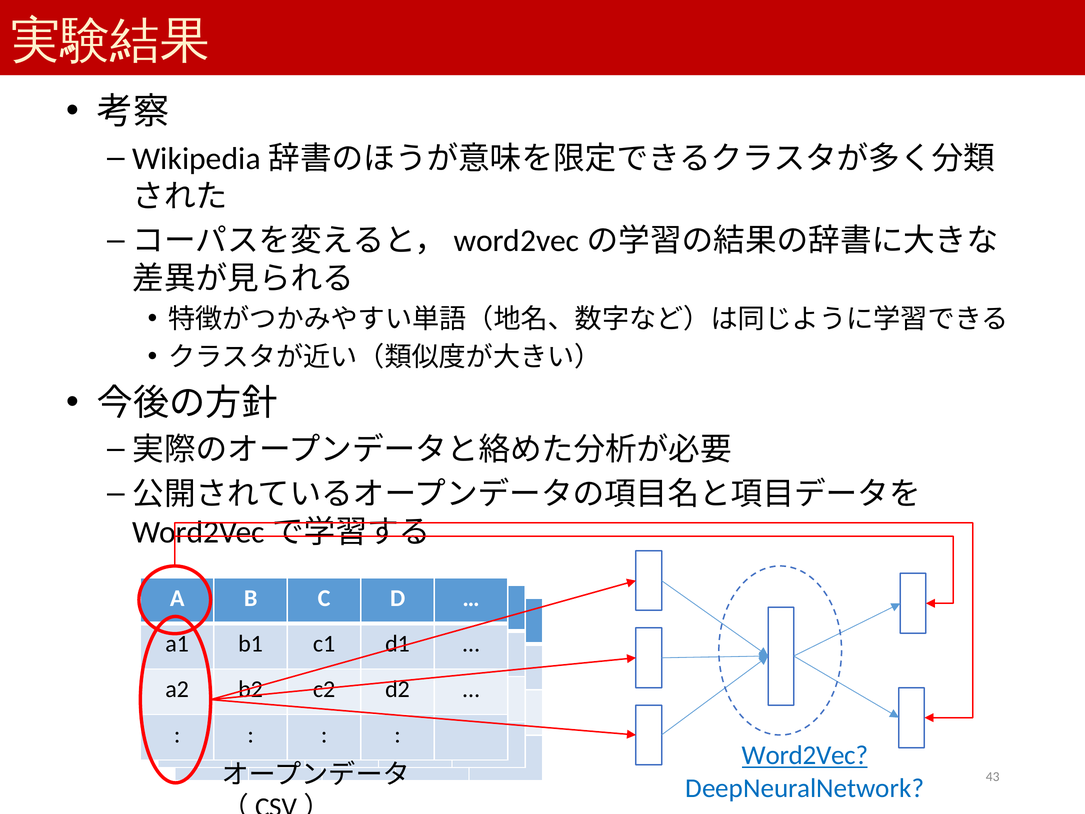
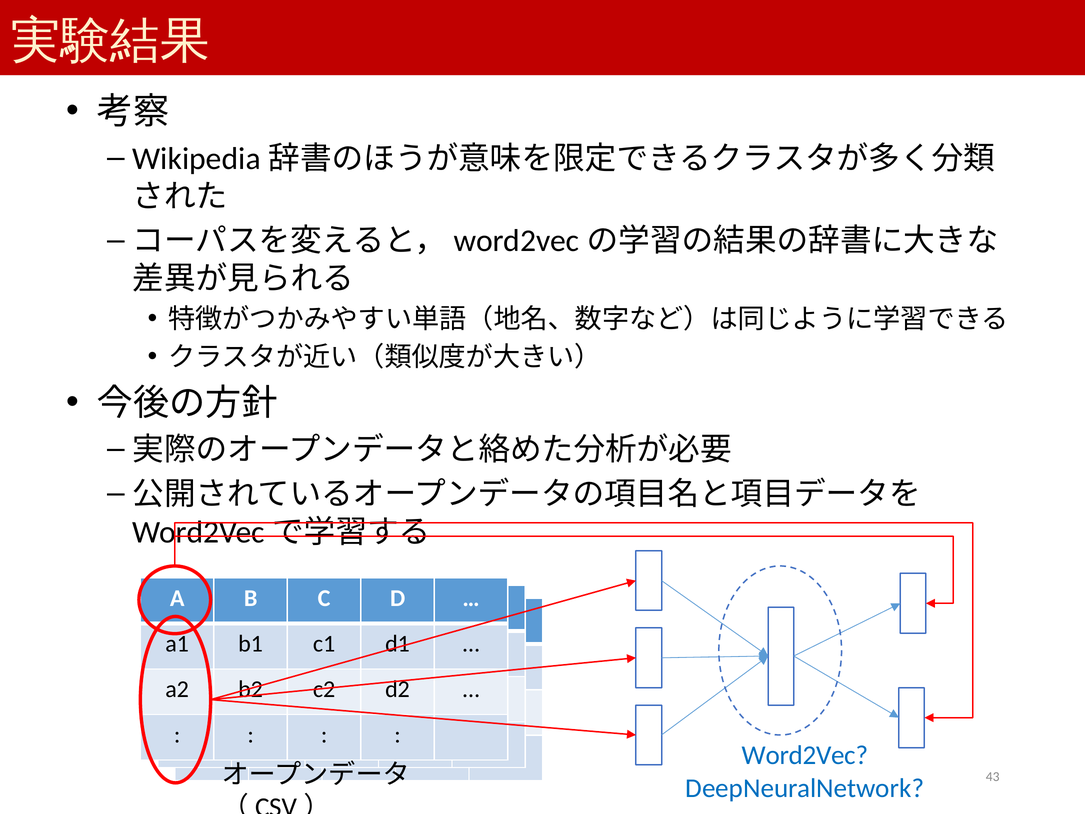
Word2Vec underline: present -> none (805, 755)
